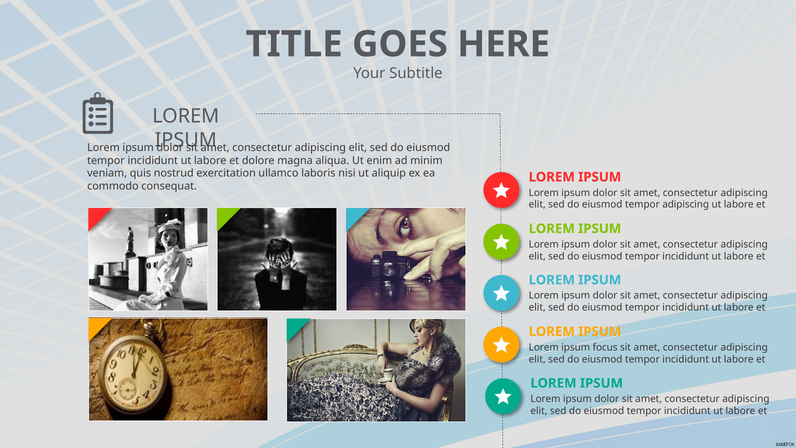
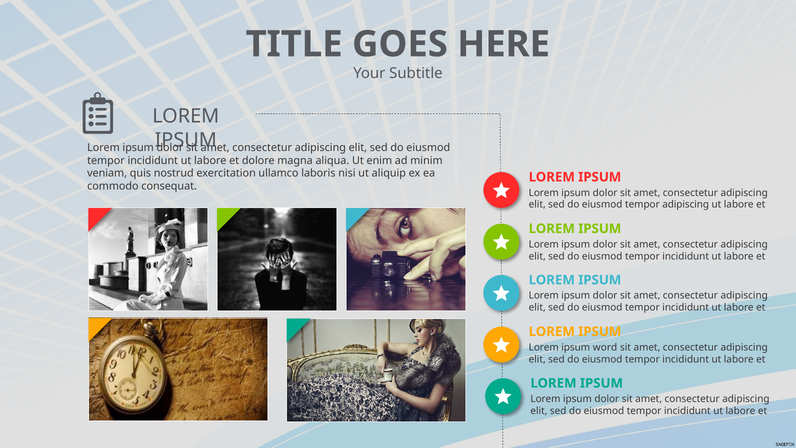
focus: focus -> word (605, 347)
